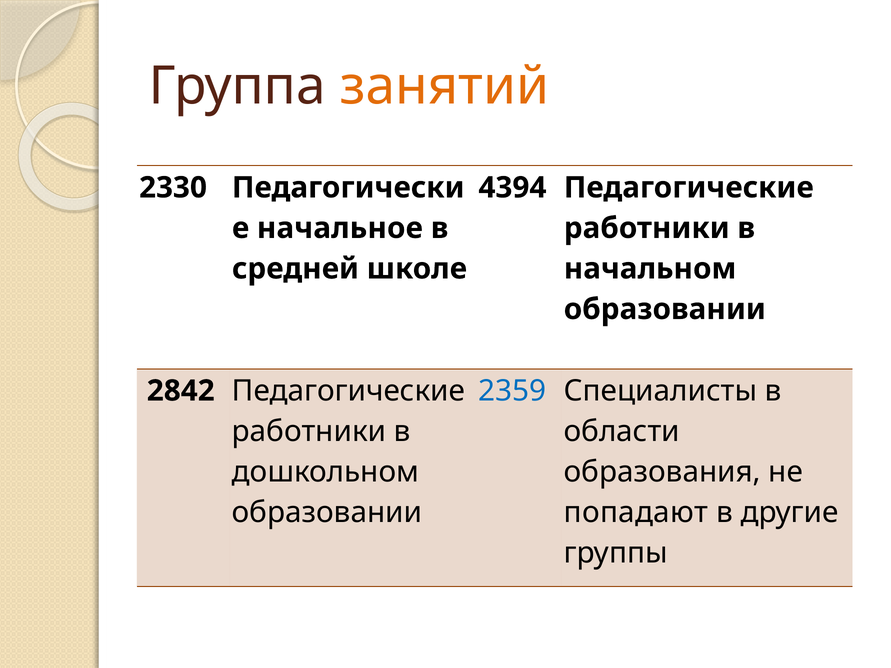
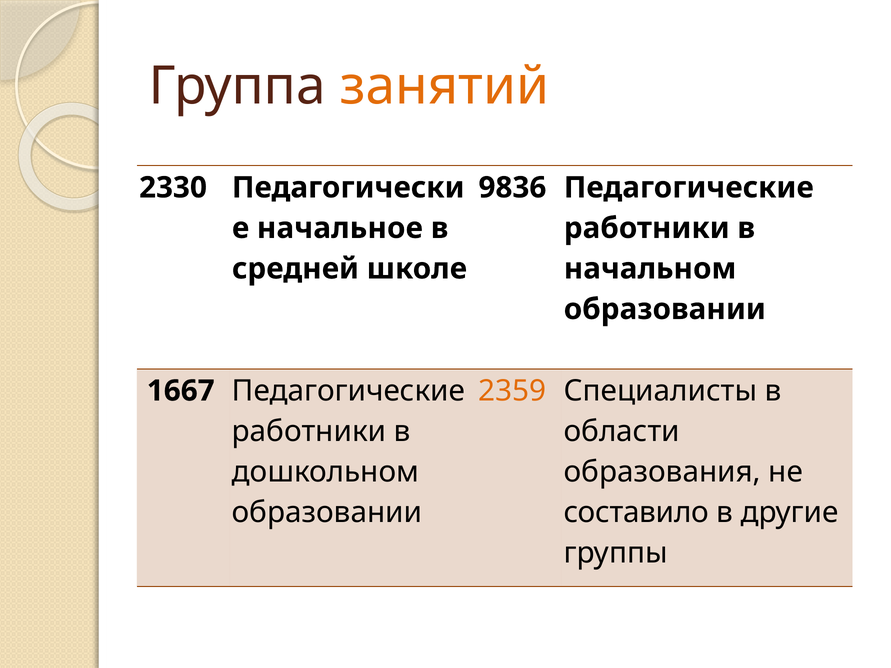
4394: 4394 -> 9836 (512, 188)
2359 colour: blue -> orange (512, 391)
2842: 2842 -> 1667 (181, 391)
попадают: попадают -> составило (636, 513)
